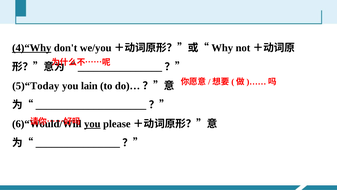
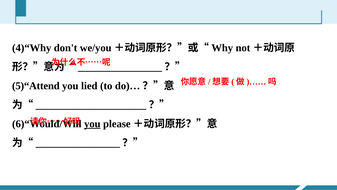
4)“Why underline: present -> none (32, 48)
5)“Today: 5)“Today -> 5)“Attend (36, 86)
lain: lain -> lied (89, 86)
